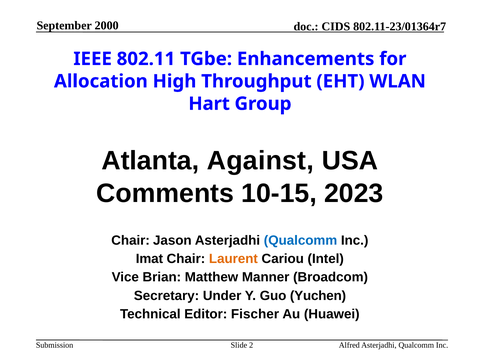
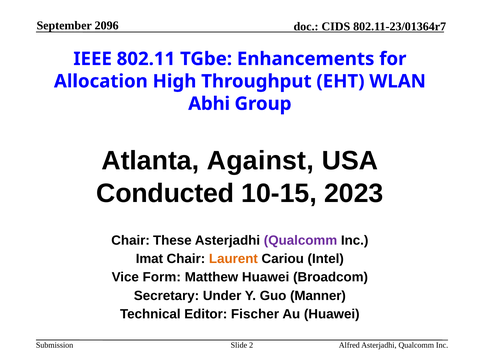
2000: 2000 -> 2096 (107, 25)
Hart: Hart -> Abhi (209, 104)
Comments: Comments -> Conducted (165, 193)
Jason: Jason -> These (172, 240)
Qualcomm colour: blue -> purple (301, 240)
Brian: Brian -> Form (162, 277)
Matthew Manner: Manner -> Huawei (266, 277)
Yuchen: Yuchen -> Manner (318, 296)
